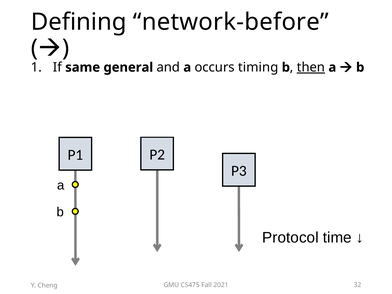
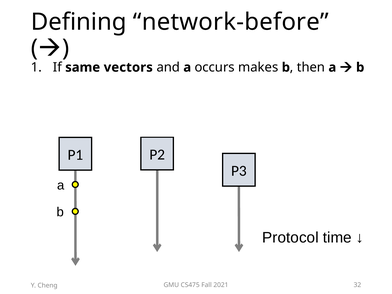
general: general -> vectors (128, 67)
timing: timing -> makes (258, 67)
then underline: present -> none (311, 67)
